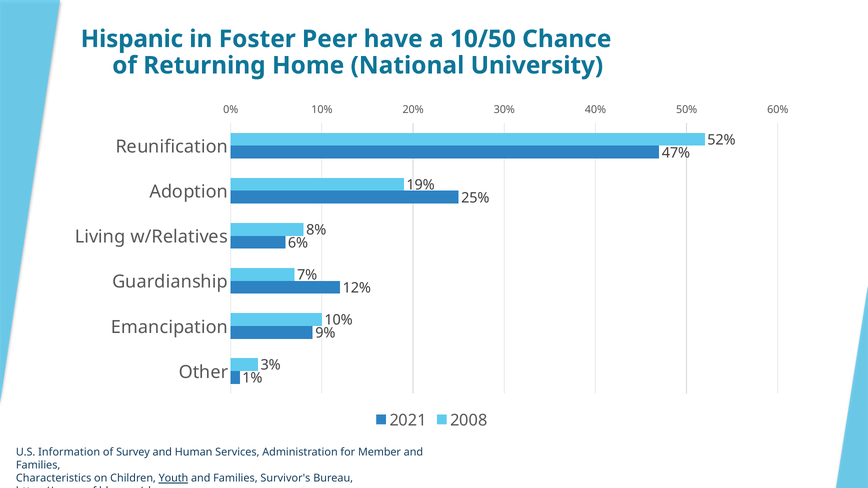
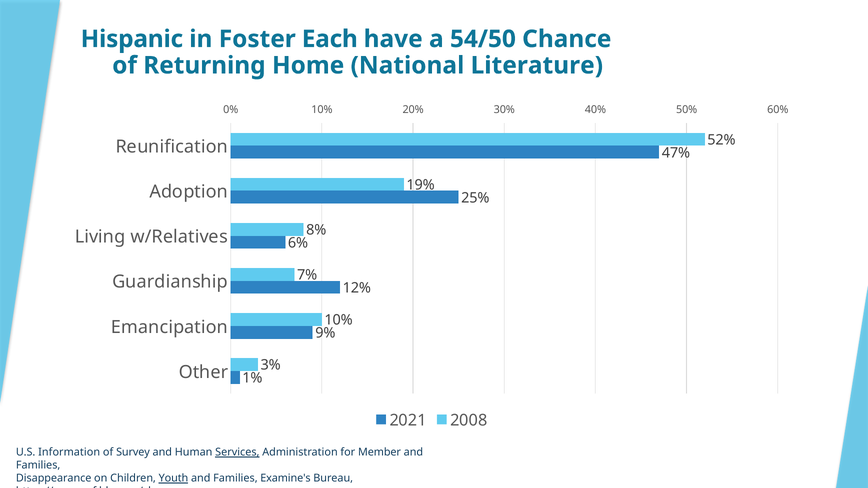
Peer: Peer -> Each (330, 39)
10/50: 10/50 -> 54/50 (483, 39)
University: University -> Literature (537, 65)
Services underline: none -> present (237, 453)
Characteristics: Characteristics -> Disappearance (54, 479)
Survivor's: Survivor's -> Examine's (285, 479)
